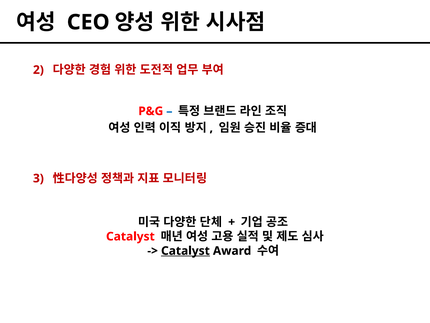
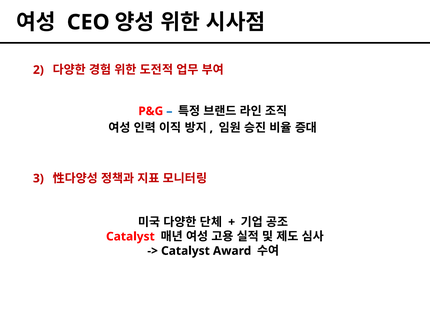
Catalyst underline: present -> none (185, 250)
